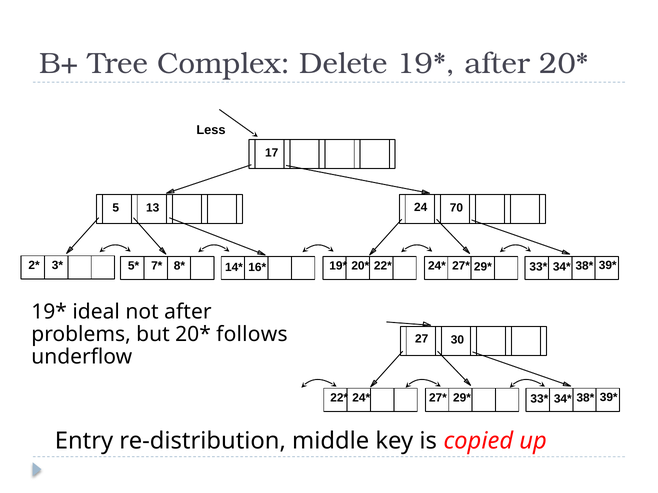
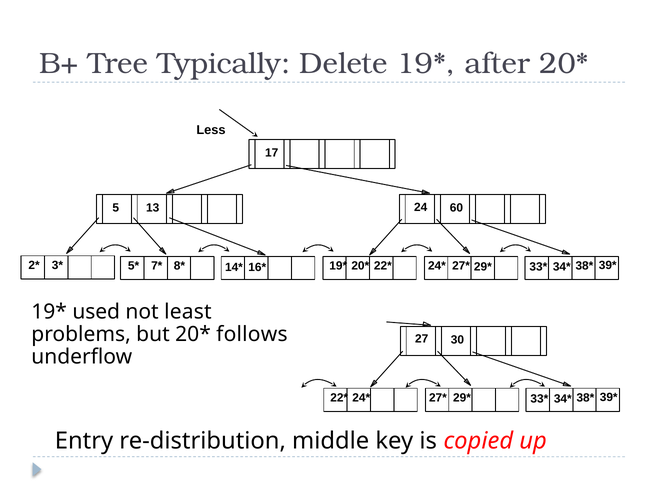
Complex: Complex -> Typically (224, 63)
70: 70 -> 60 (456, 208)
ideal: ideal -> used (96, 312)
not after: after -> least (188, 312)
